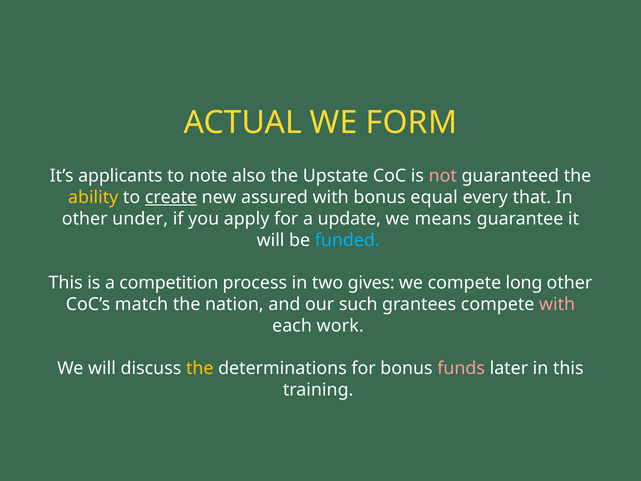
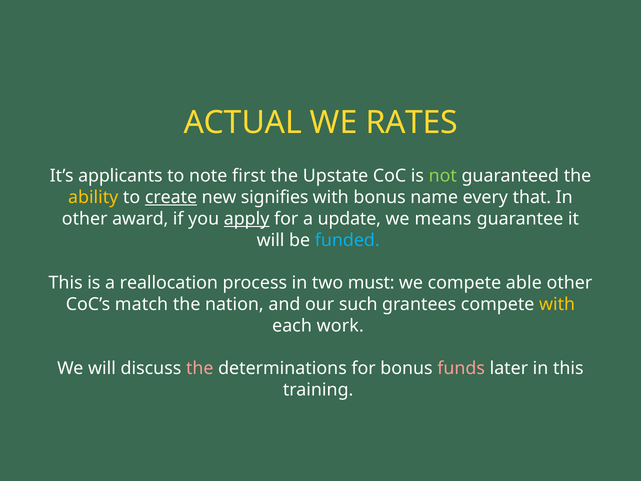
FORM: FORM -> RATES (412, 122)
also: also -> first (249, 176)
not colour: pink -> light green (443, 176)
assured: assured -> signifies (275, 197)
equal: equal -> name (434, 197)
under: under -> award (140, 219)
apply underline: none -> present (247, 219)
competition: competition -> reallocation (169, 283)
gives: gives -> must (371, 283)
long: long -> able (524, 283)
with colour: pink -> yellow (557, 304)
the colour: yellow -> pink (200, 368)
